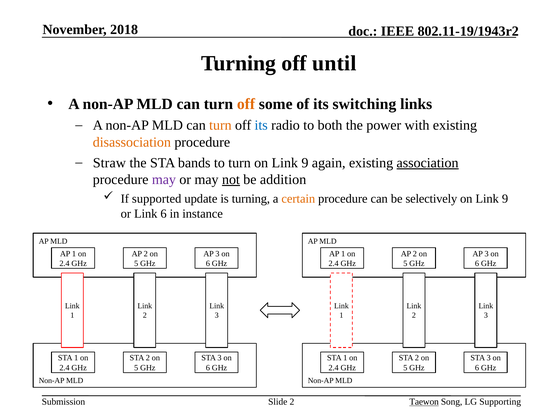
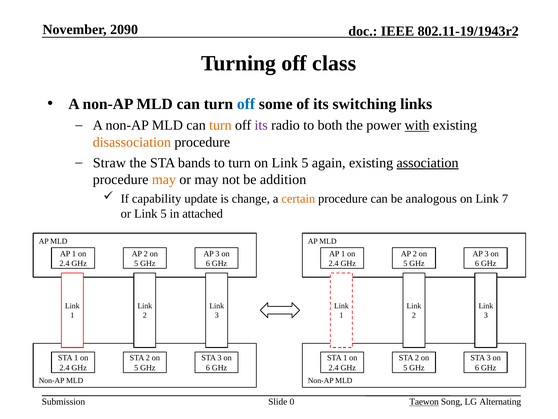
2018: 2018 -> 2090 (124, 30)
until: until -> class (334, 63)
off colour: orange -> blue (246, 104)
its colour: blue -> purple (261, 125)
with underline: none -> present (417, 125)
turn on Link 9: 9 -> 5 (305, 163)
may colour: purple -> orange (164, 179)
not underline: present -> none (231, 179)
supported: supported -> capability (157, 199)
is turning: turning -> change (251, 199)
selectively: selectively -> analogous (431, 199)
9: 9 -> 7 (505, 199)
or Link 6: 6 -> 5 (164, 213)
instance: instance -> attached (203, 213)
Slide 2: 2 -> 0 (292, 401)
Supporting: Supporting -> Alternating (500, 401)
